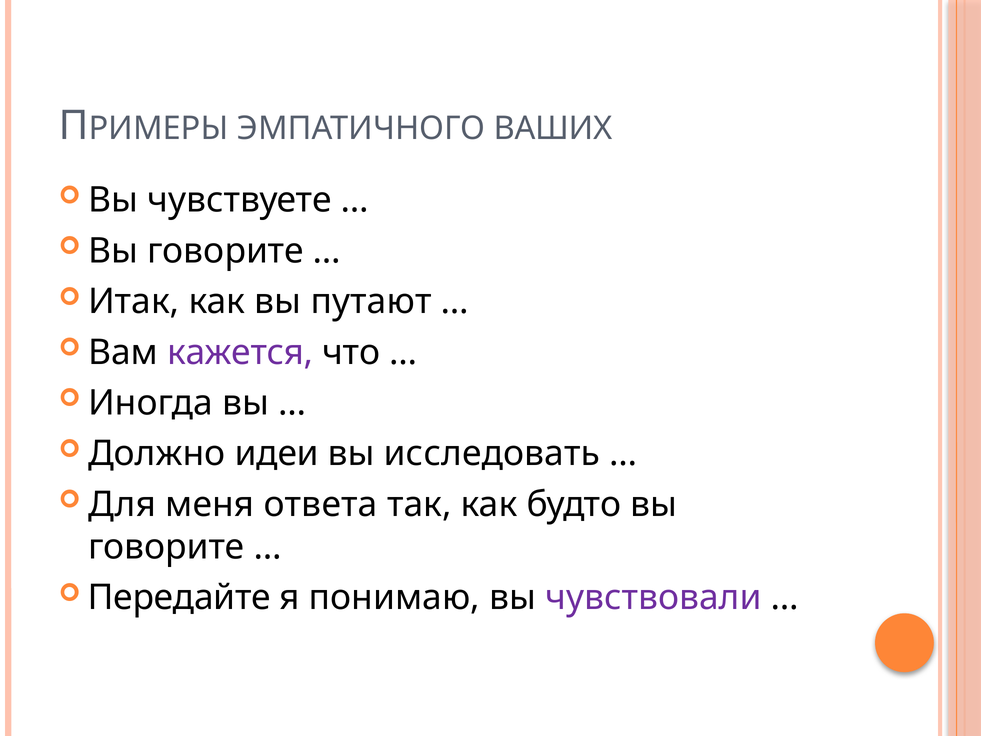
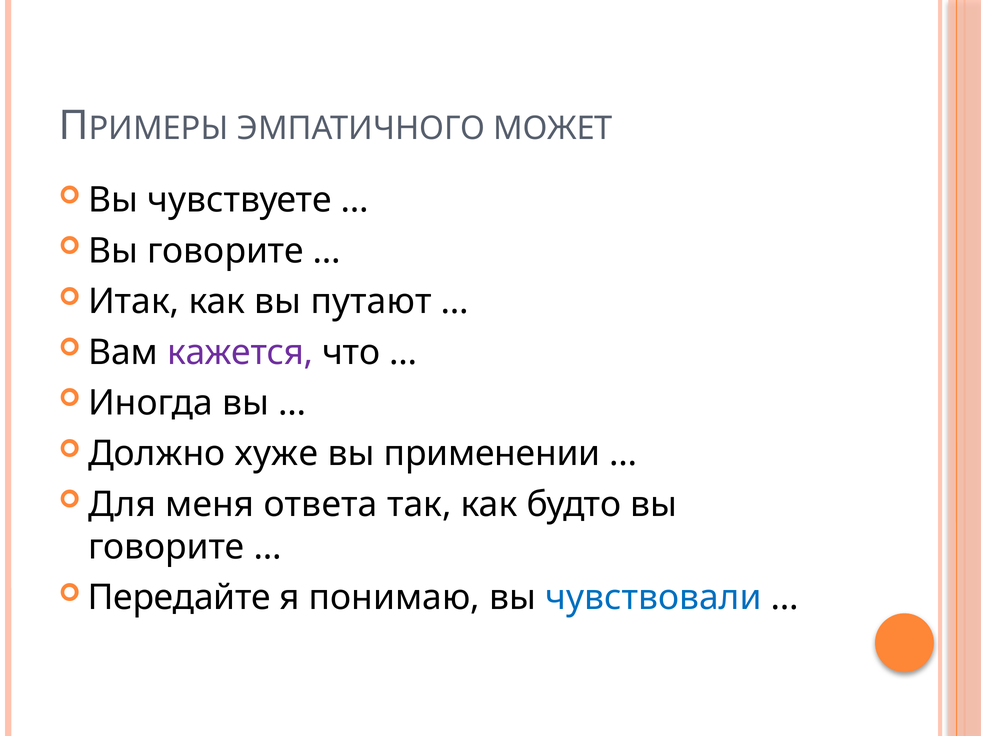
ВАШИХ: ВАШИХ -> МОЖЕТ (553, 128)
идеи: идеи -> хуже (276, 454)
исследовать: исследовать -> применении (492, 454)
чувствовали colour: purple -> blue (653, 597)
